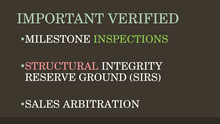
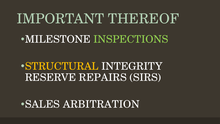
VERIFIED: VERIFIED -> THEREOF (143, 19)
STRUCTURAL colour: pink -> yellow (62, 66)
GROUND: GROUND -> REPAIRS (103, 77)
